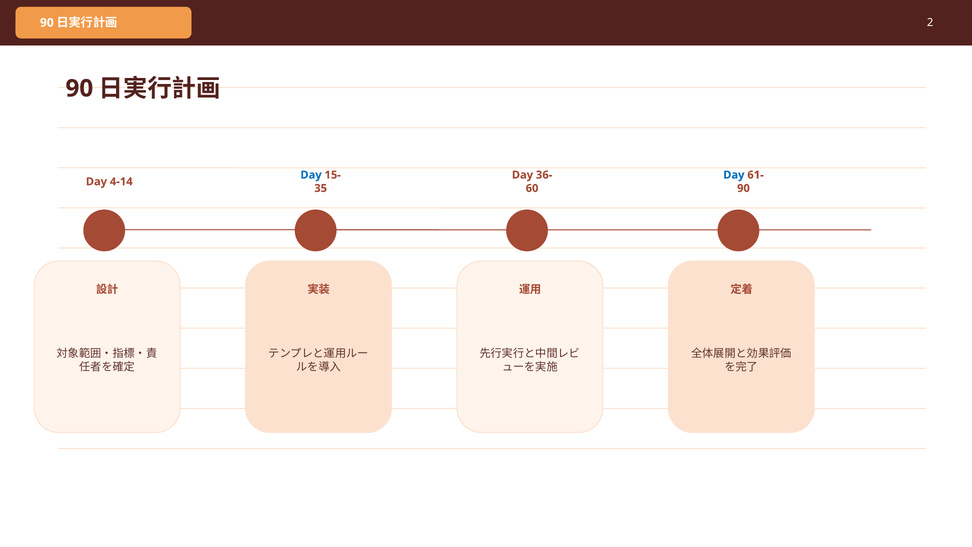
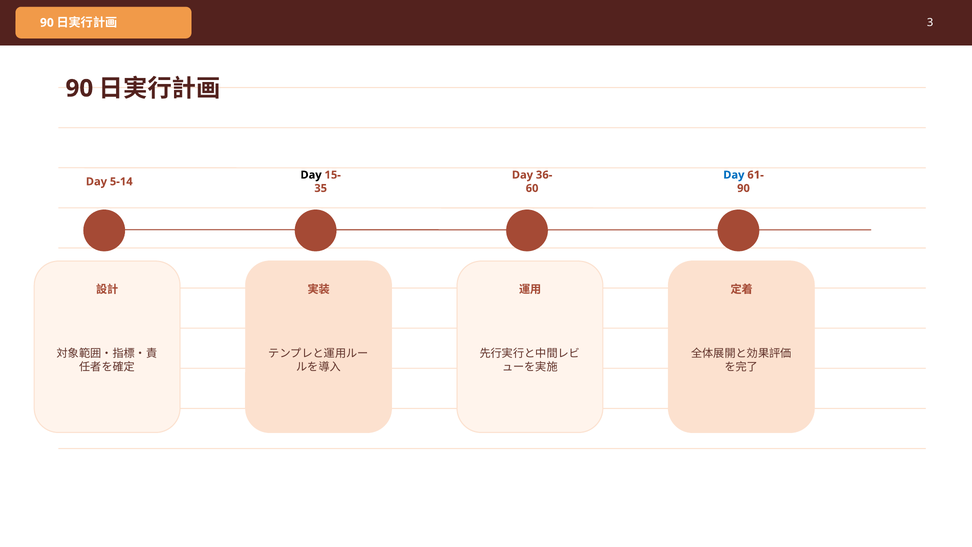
2: 2 -> 3 (930, 23)
Day colour: blue -> black (311, 175)
4-14: 4-14 -> 5-14 (121, 182)
